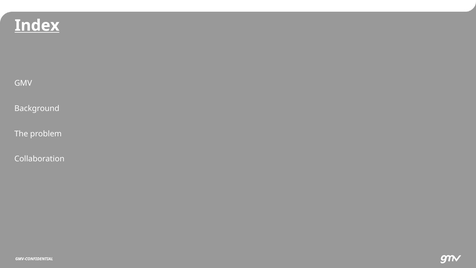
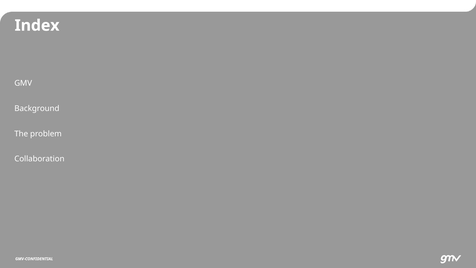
Index underline: present -> none (37, 25)
